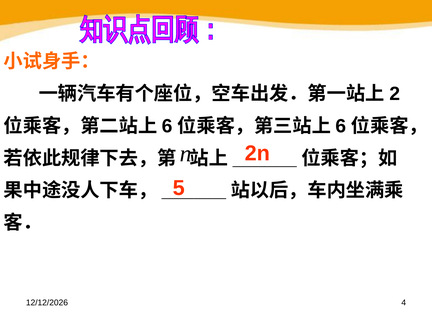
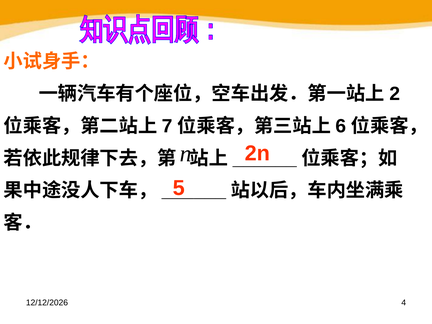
6: 6 -> 7 (167, 126)
